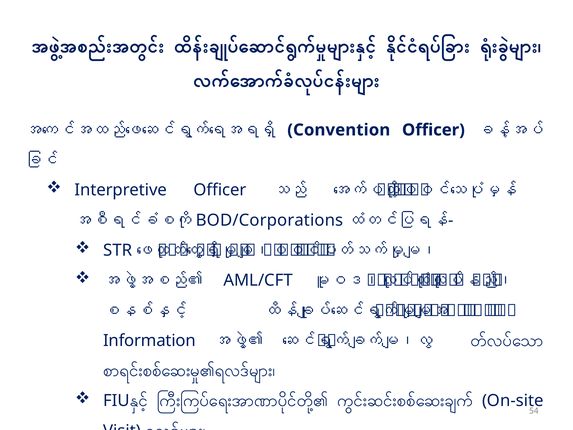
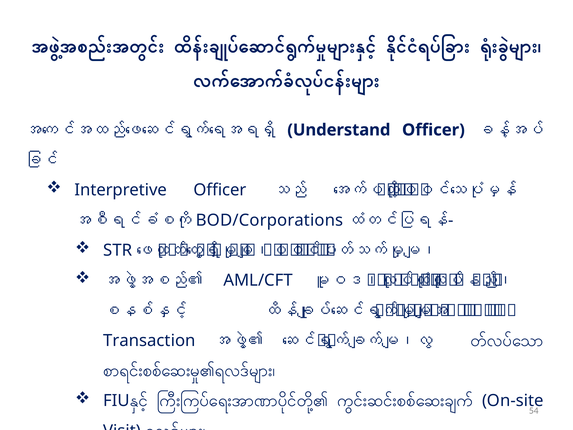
Convention: Convention -> Understand (339, 130)
Information: Information -> Transaction (149, 340)
